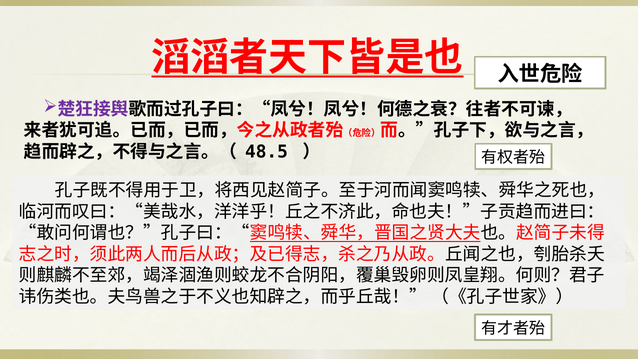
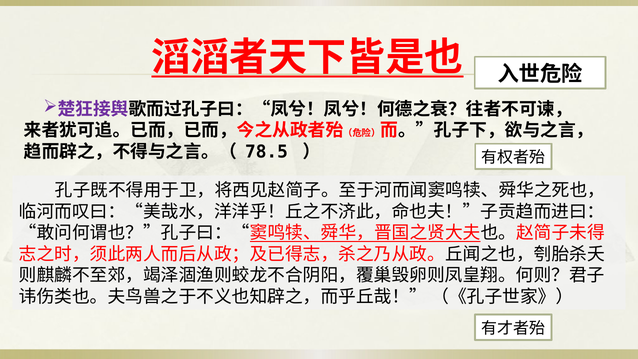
48.5: 48.5 -> 78.5 (266, 152)
